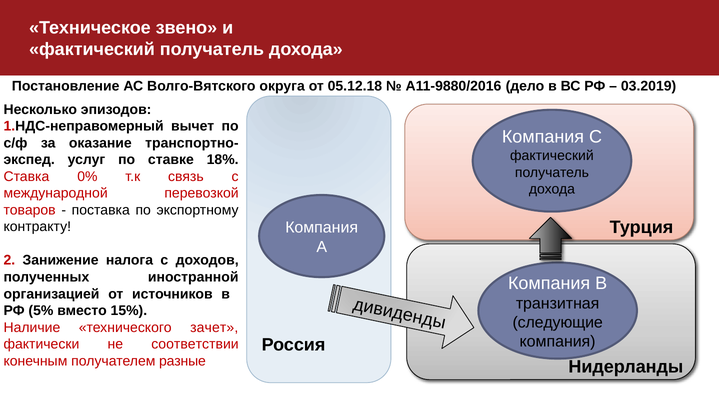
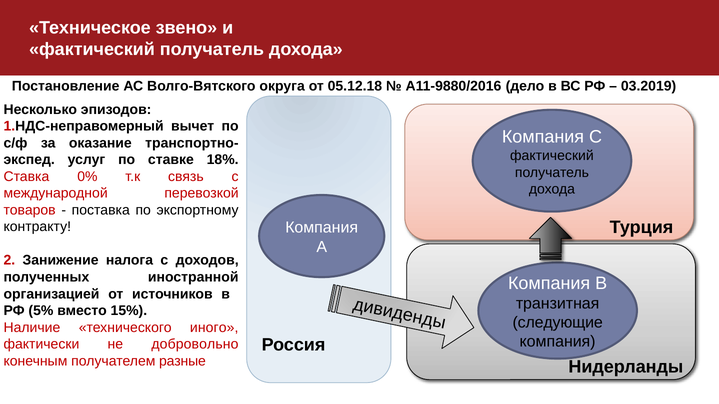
зачет: зачет -> иного (214, 328)
соответствии: соответствии -> добровольно (195, 345)
